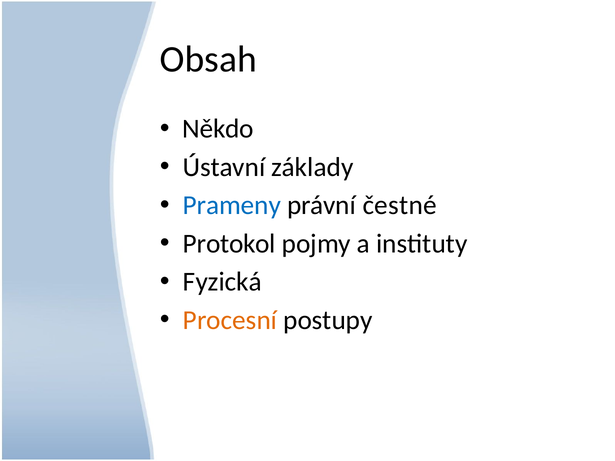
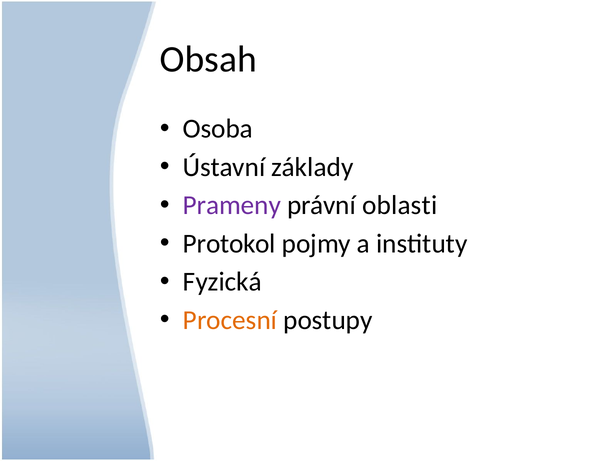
Někdo: Někdo -> Osoba (218, 129)
Prameny colour: blue -> purple (232, 206)
čestné: čestné -> oblasti (400, 206)
